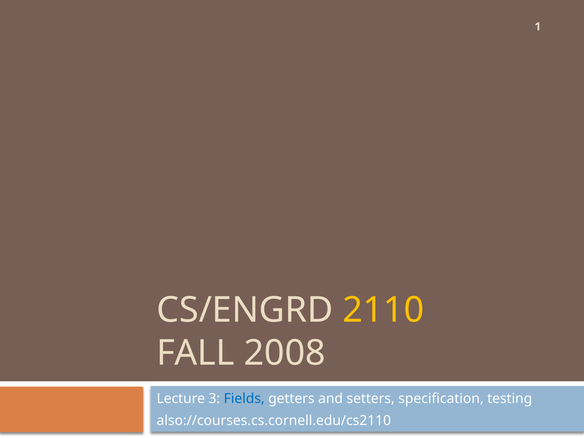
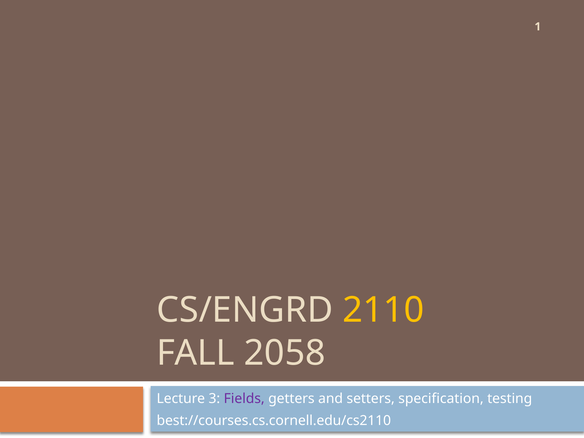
2008: 2008 -> 2058 (285, 353)
Fields colour: blue -> purple (244, 398)
also://courses.cs.cornell.edu/cs2110: also://courses.cs.cornell.edu/cs2110 -> best://courses.cs.cornell.edu/cs2110 (274, 421)
